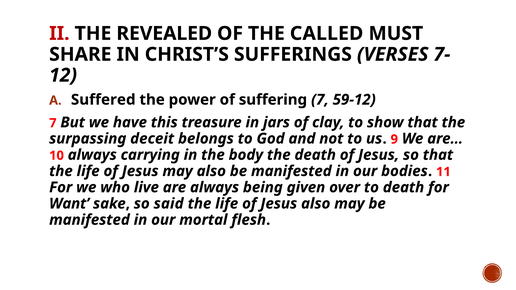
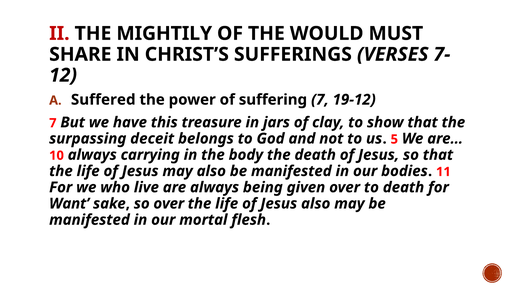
REVEALED: REVEALED -> MIGHTILY (164, 34)
CALLED: CALLED -> WOULD (327, 34)
59-12: 59-12 -> 19-12 (354, 100)
9: 9 -> 5 (394, 139)
so said: said -> over (169, 204)
